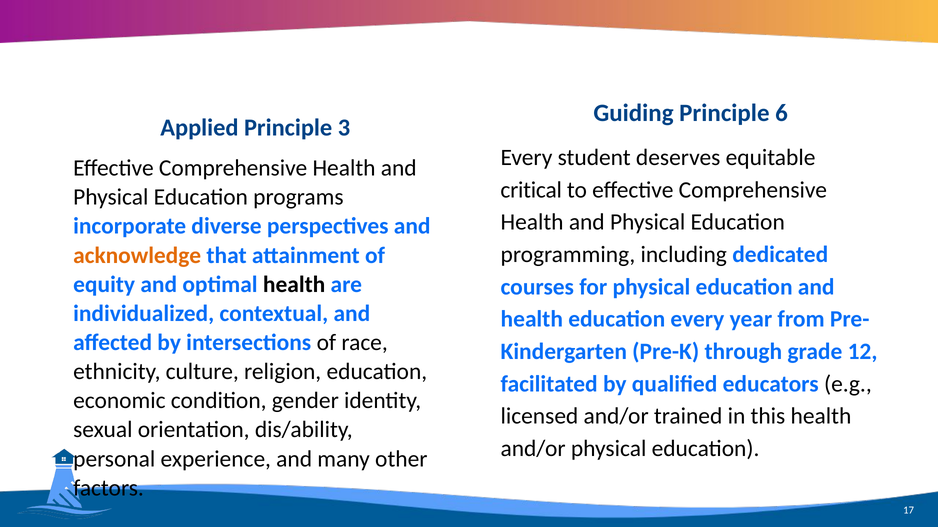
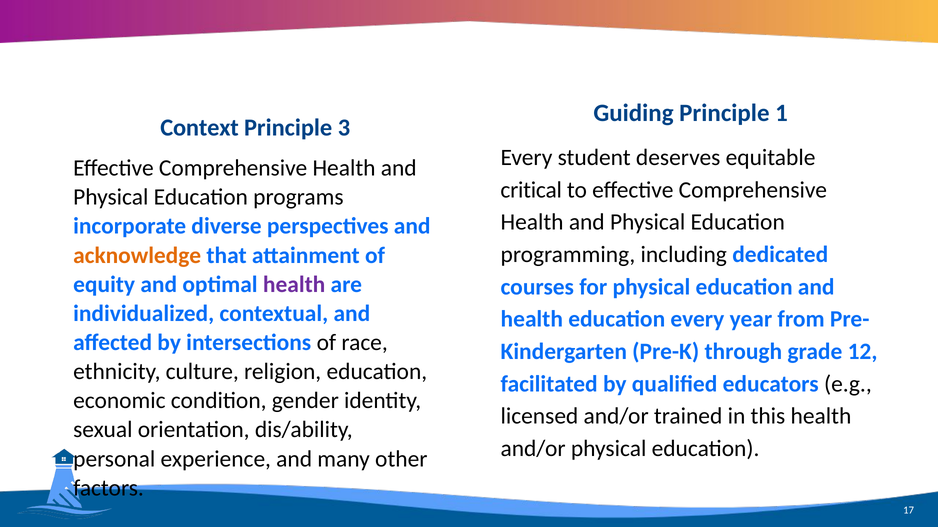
6: 6 -> 1 (782, 113)
Applied: Applied -> Context (200, 128)
health colour: black -> purple (294, 285)
